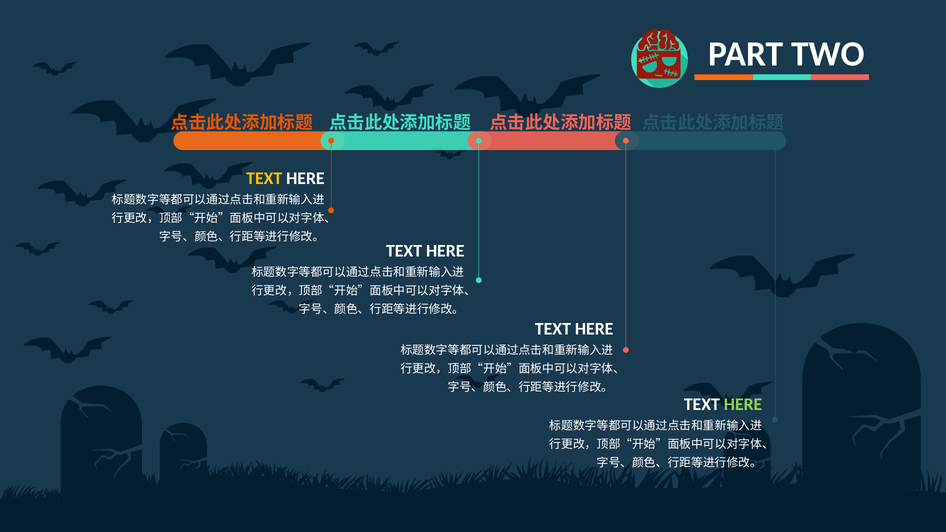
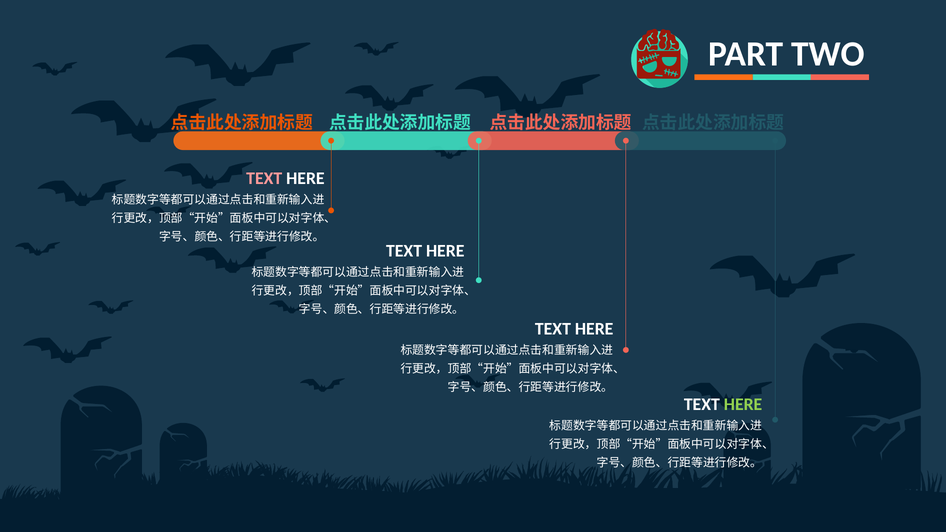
TEXT colour: yellow -> pink (264, 178)
